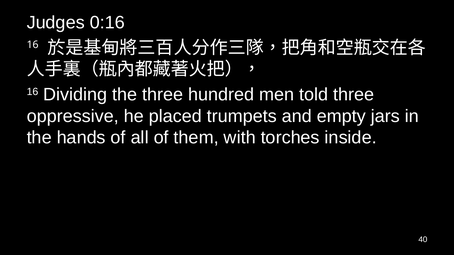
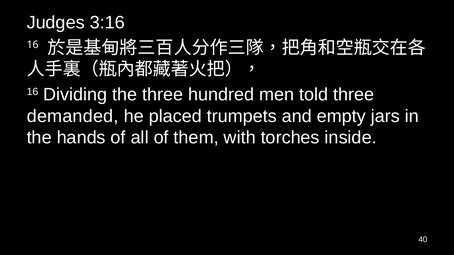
0:16: 0:16 -> 3:16 (107, 23)
oppressive: oppressive -> demanded (73, 116)
